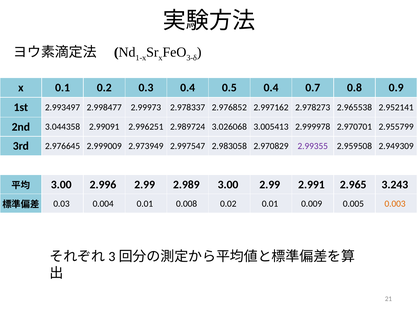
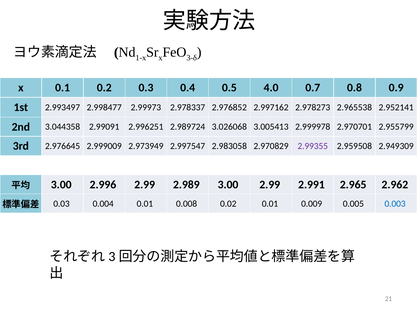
0.5 0.4: 0.4 -> 4.0 (271, 88)
3.243: 3.243 -> 2.962 (395, 184)
0.003 colour: orange -> blue (395, 204)
